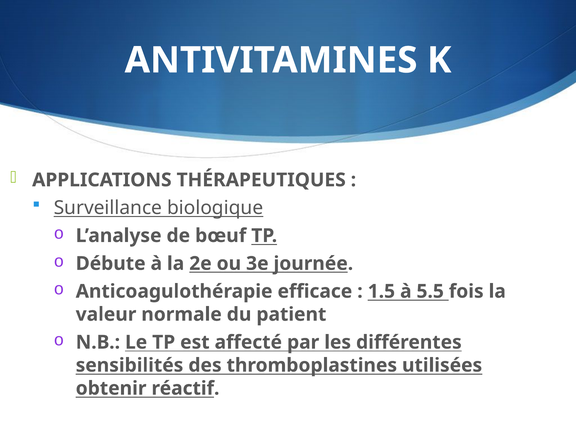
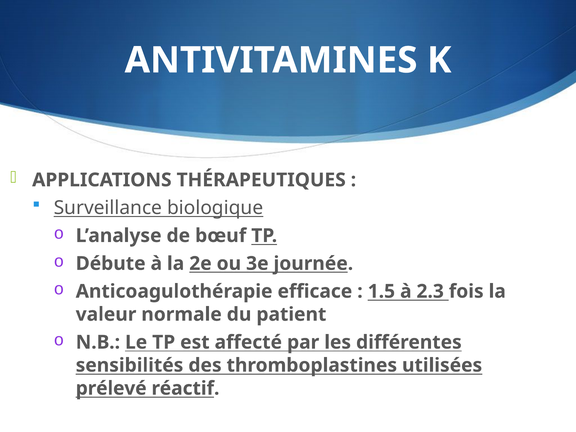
5.5: 5.5 -> 2.3 (430, 291)
obtenir: obtenir -> prélevé (111, 388)
